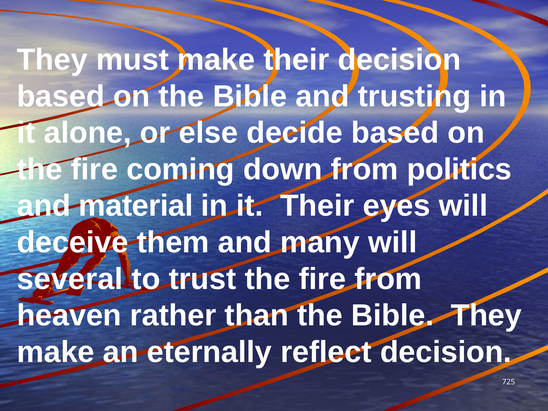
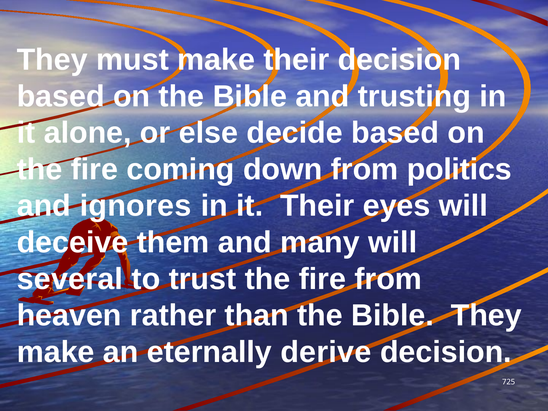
material: material -> ignores (136, 206)
reflect: reflect -> derive (326, 352)
